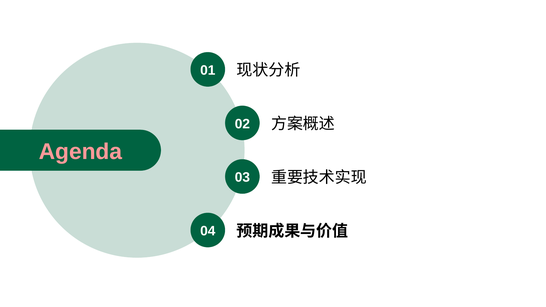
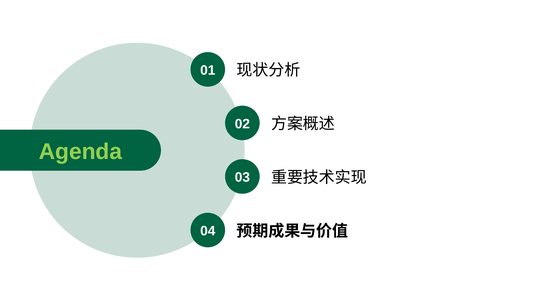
Agenda colour: pink -> light green (80, 152)
